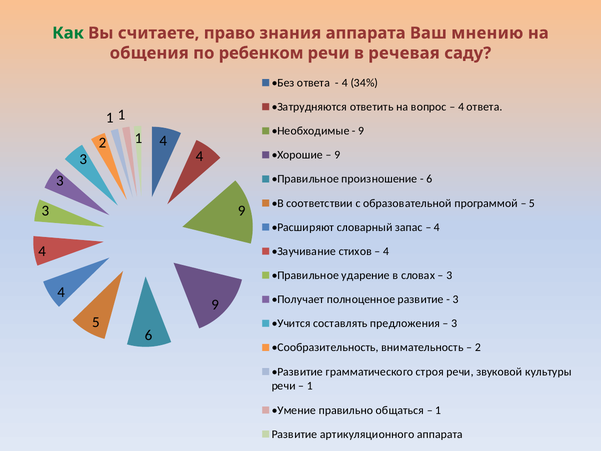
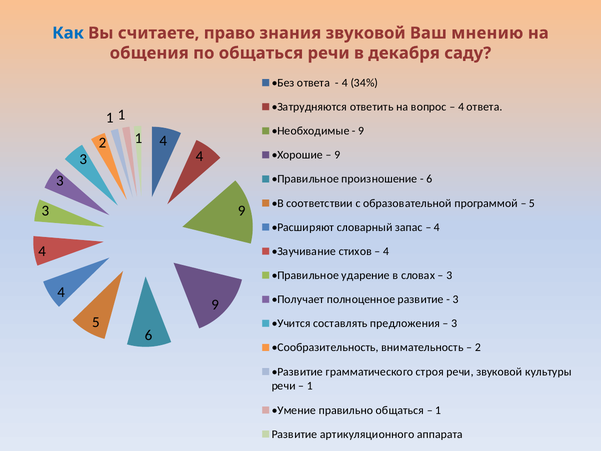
Как colour: green -> blue (68, 33)
знания аппарата: аппарата -> звуковой (366, 33)
по ребенком: ребенком -> общаться (261, 53)
речевая: речевая -> декабря (404, 53)
